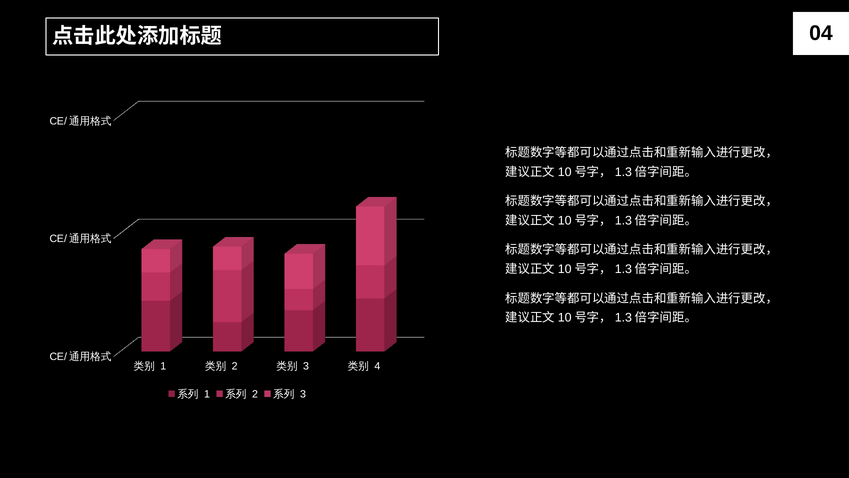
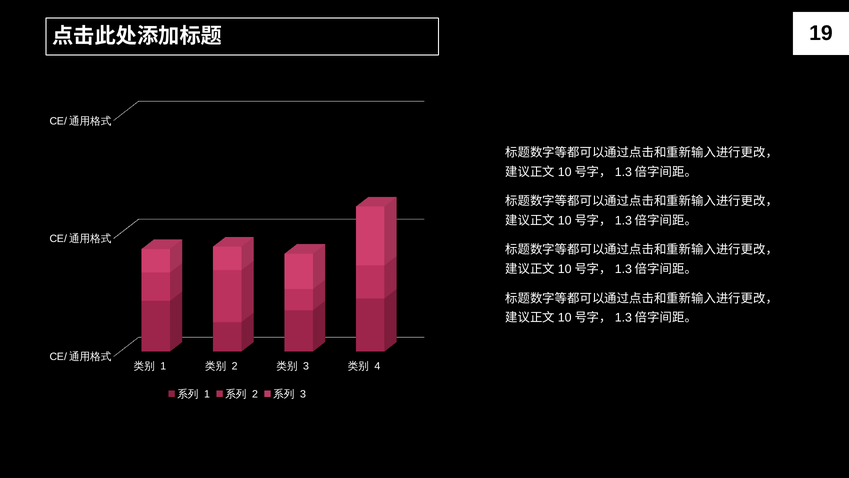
04: 04 -> 19 (821, 33)
